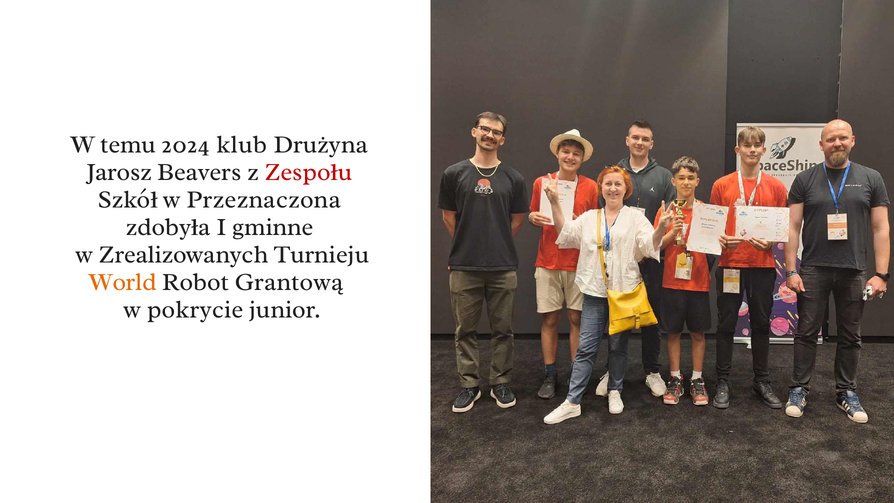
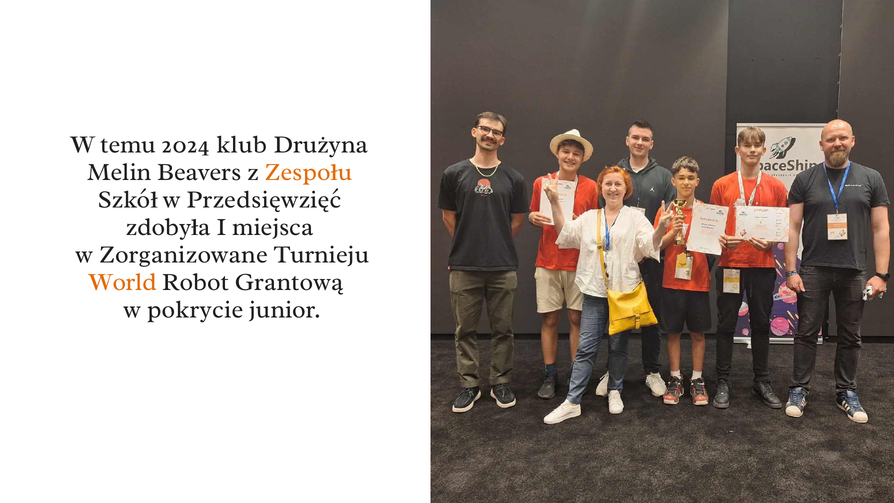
Jarosz: Jarosz -> Melin (119, 172)
Zespołu colour: red -> orange (309, 172)
Przeznaczona: Przeznaczona -> Przedsięwzięć (264, 200)
gminne: gminne -> miejsca (273, 227)
Zrealizowanych: Zrealizowanych -> Zorganizowane (183, 255)
